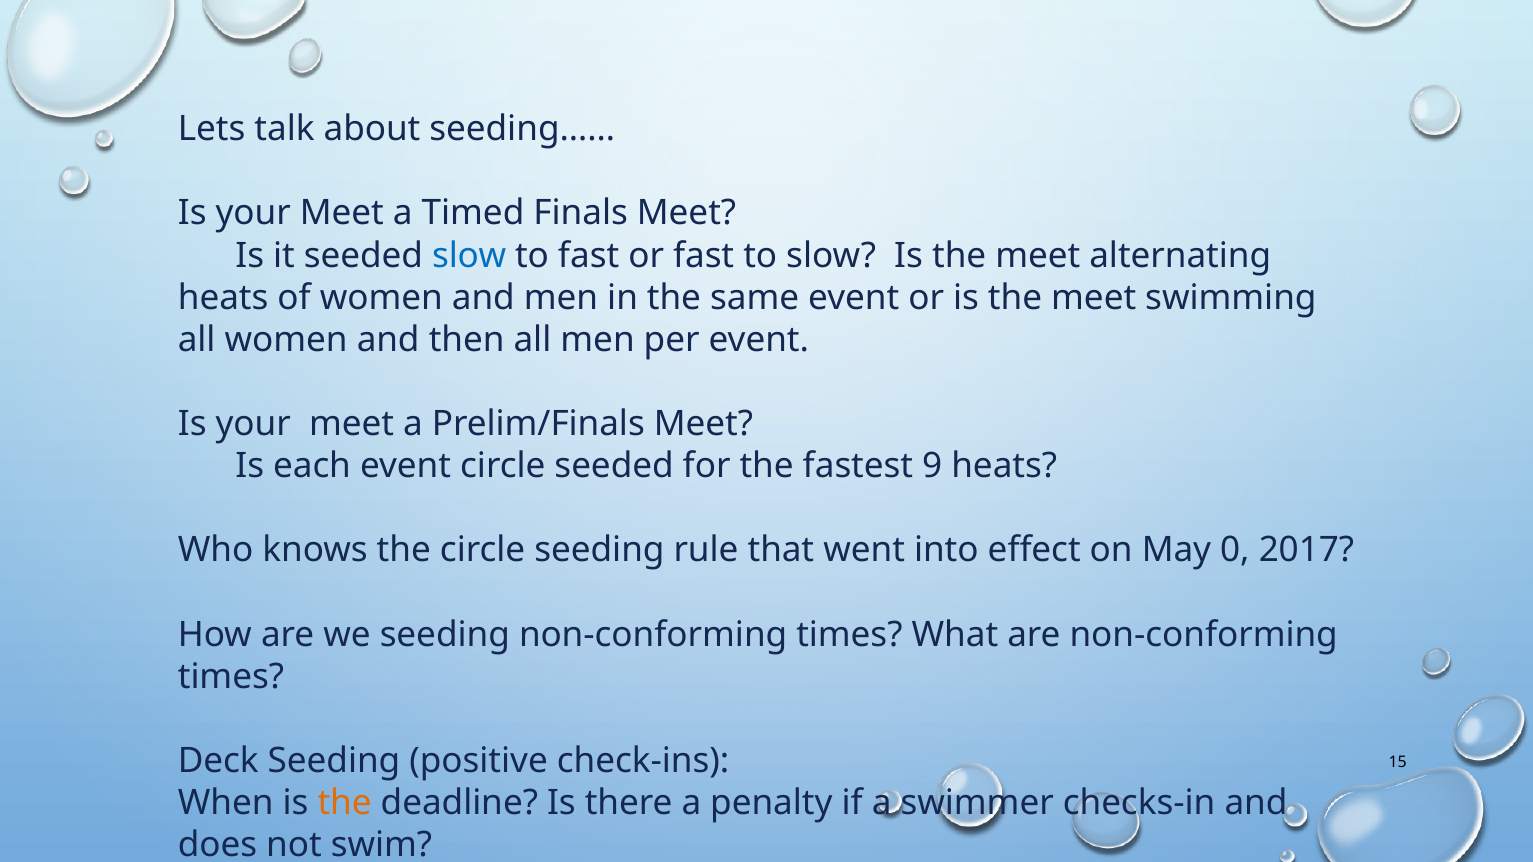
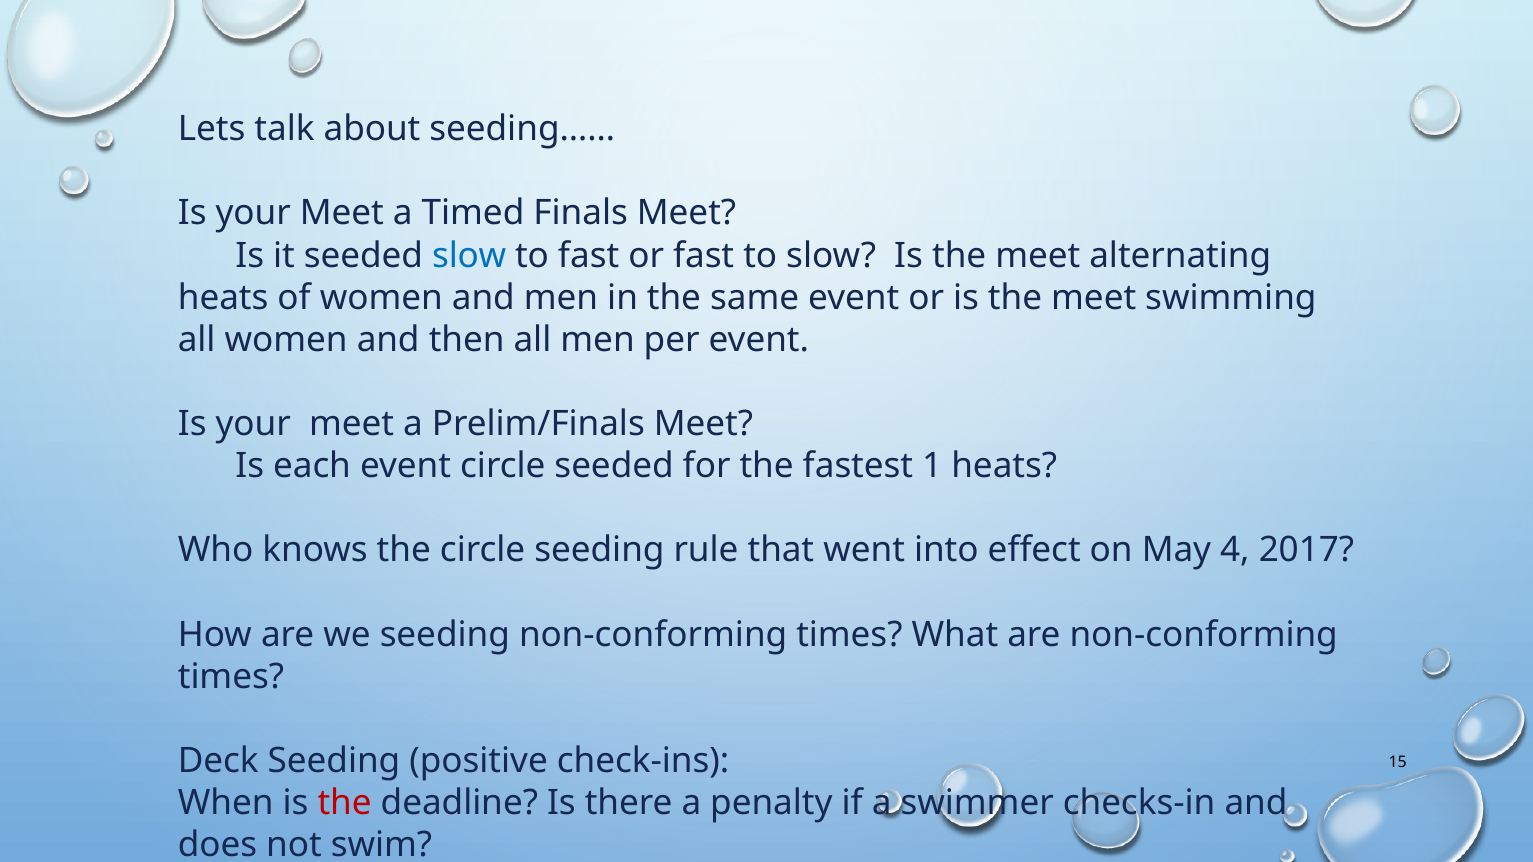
9: 9 -> 1 (932, 466)
0: 0 -> 4 (1235, 551)
the colour: orange -> red (345, 803)
